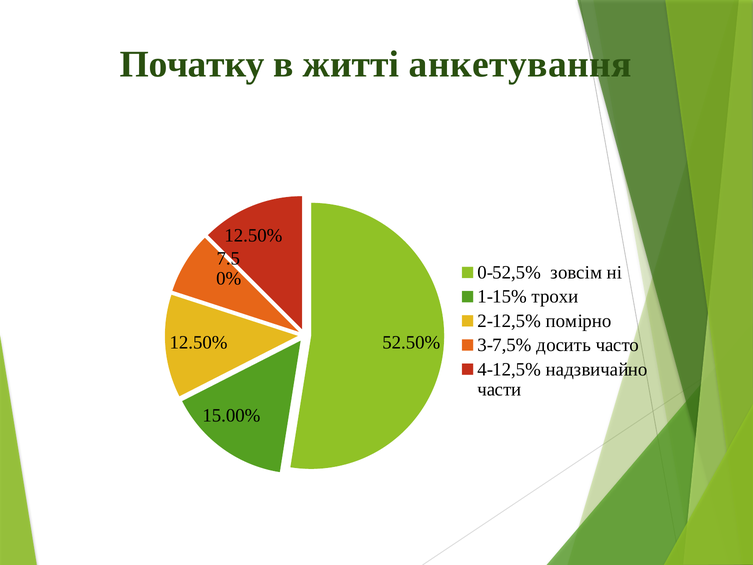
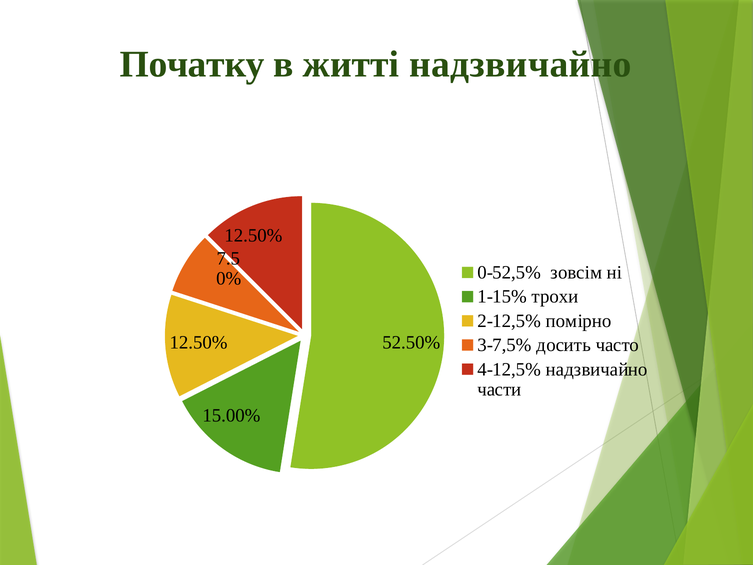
житті анкетування: анкетування -> надзвичайно (520, 64)
